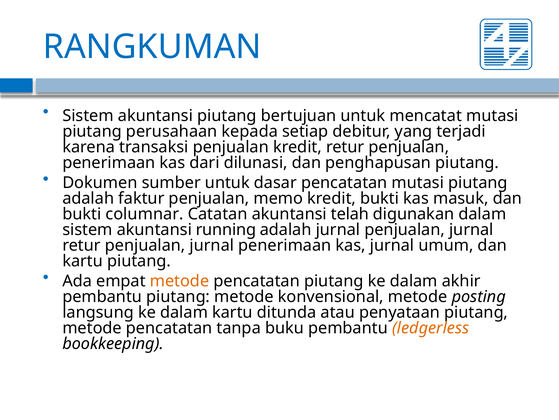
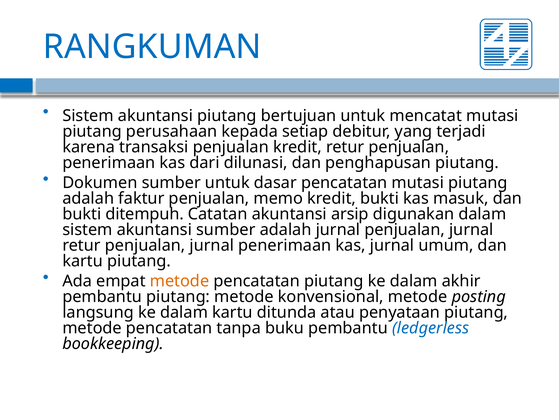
columnar: columnar -> ditempuh (145, 214)
telah: telah -> arsip (350, 214)
akuntansi running: running -> sumber (226, 229)
ledgerless colour: orange -> blue (431, 328)
